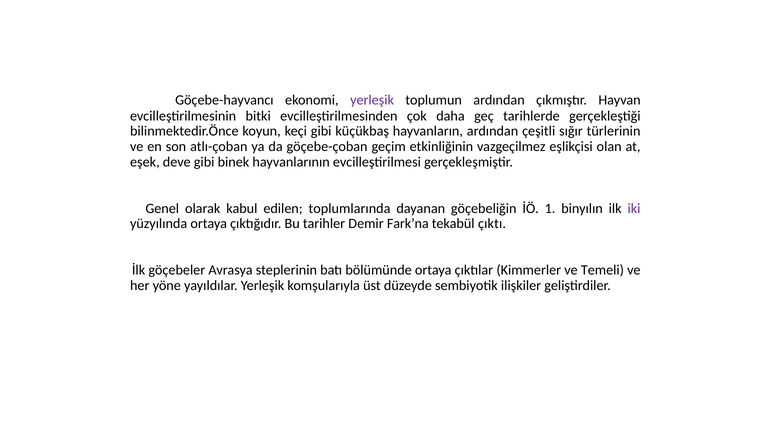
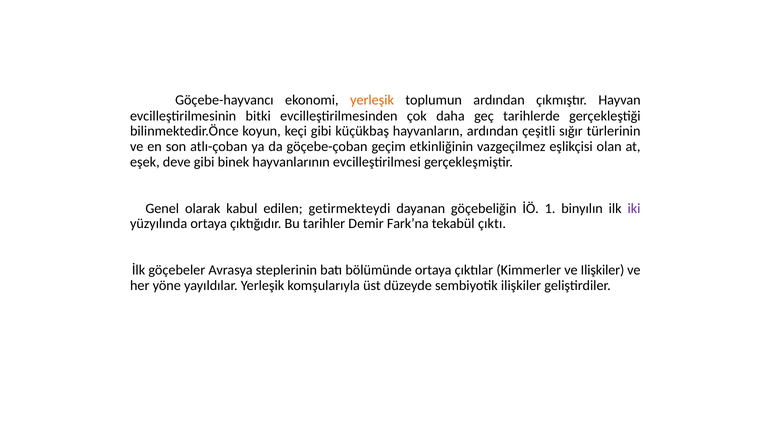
yerleşik colour: purple -> orange (372, 100)
toplumlarında: toplumlarında -> getirmekteydi (349, 208)
ve Temeli: Temeli -> Ilişkiler (603, 270)
